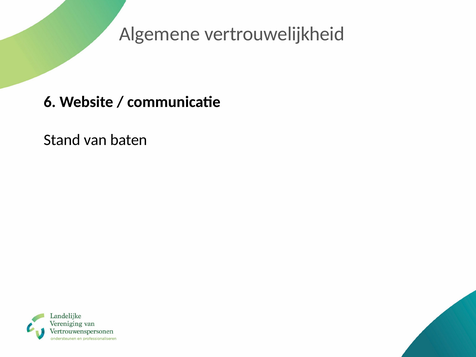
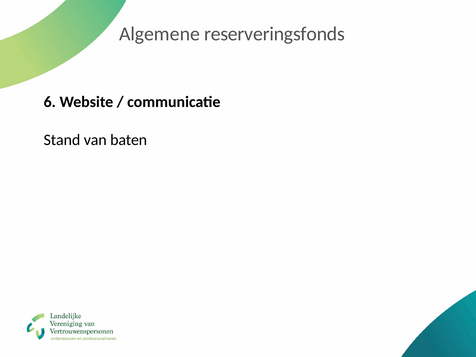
vertrouwelijkheid: vertrouwelijkheid -> reserveringsfonds (274, 34)
